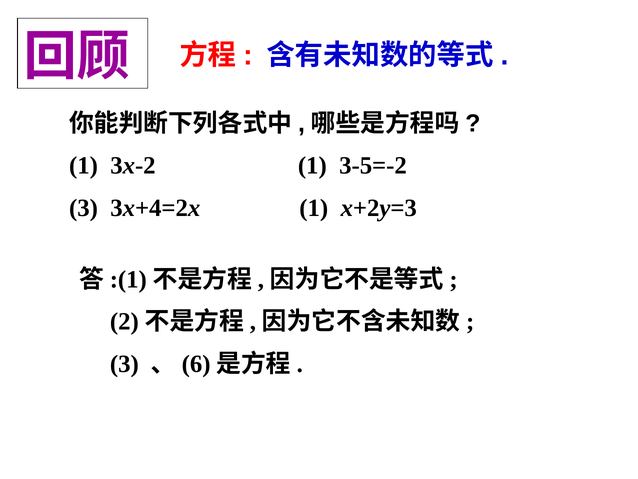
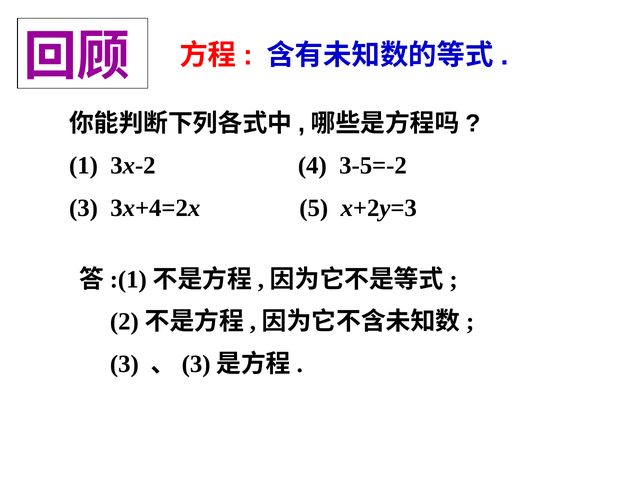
3x-2 1: 1 -> 4 (312, 166)
3x+4=2x 1: 1 -> 5 (314, 208)
6: 6 -> 3 (196, 363)
